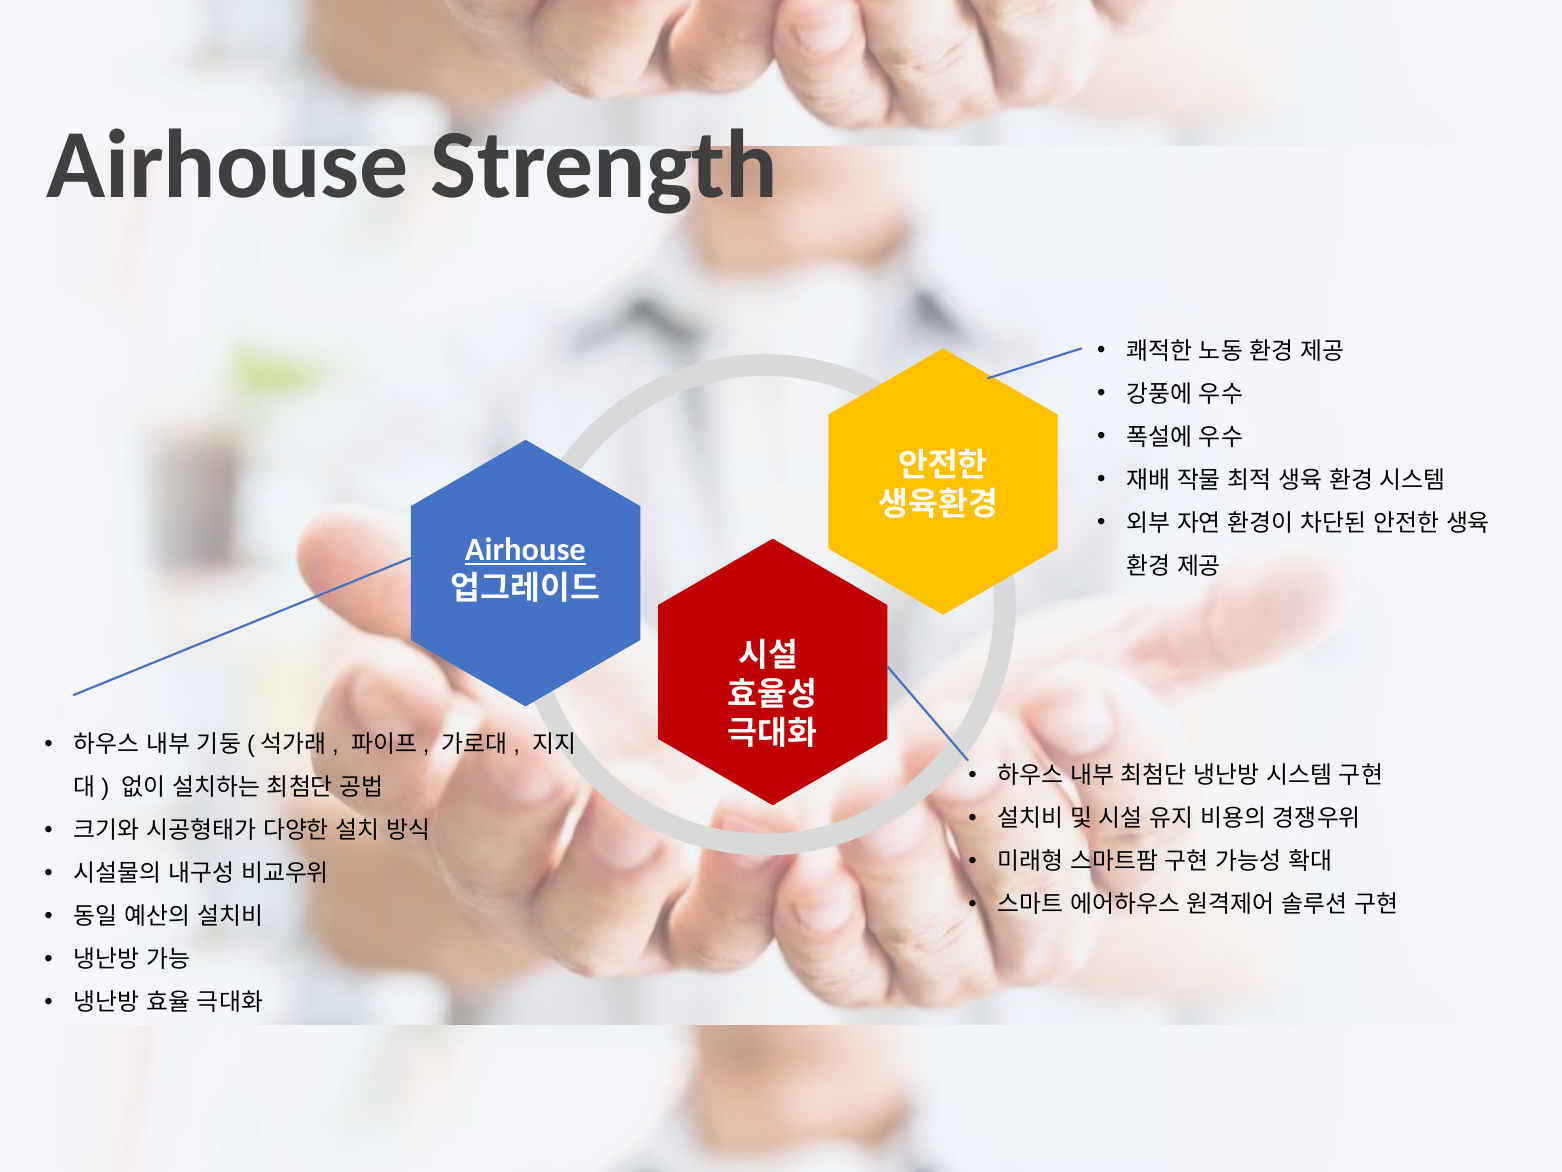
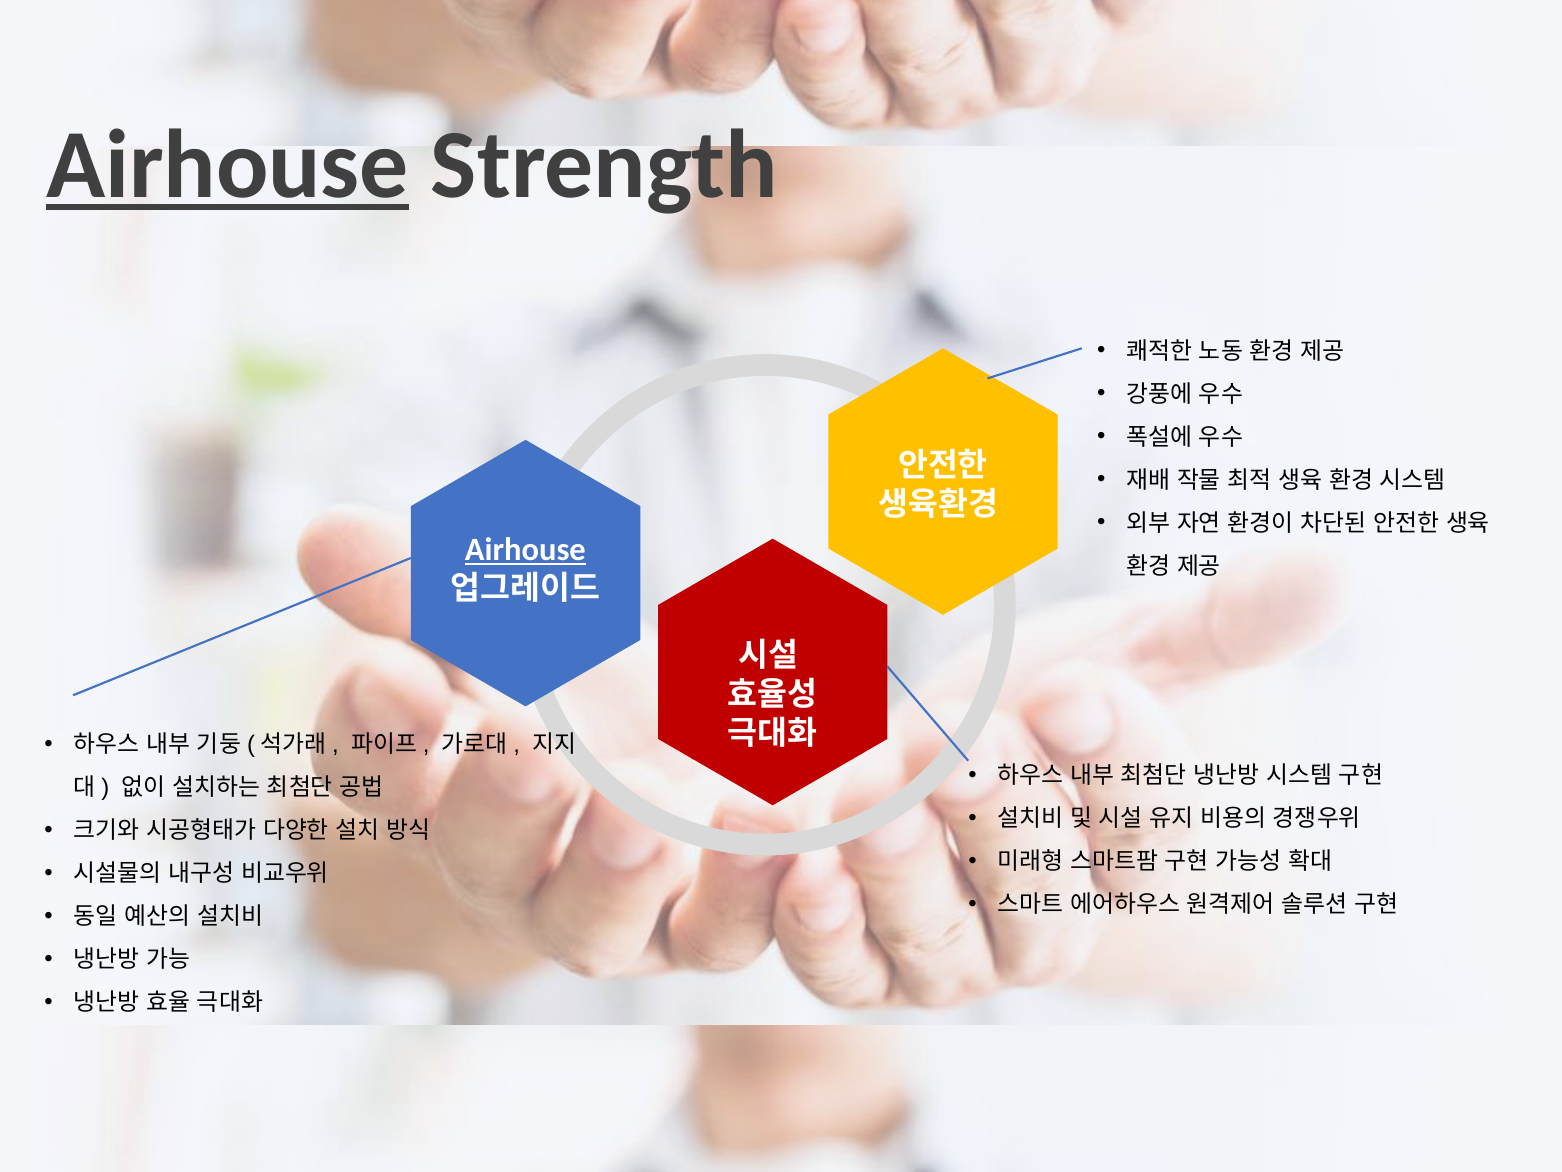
Airhouse underline: none -> present (228, 165)
